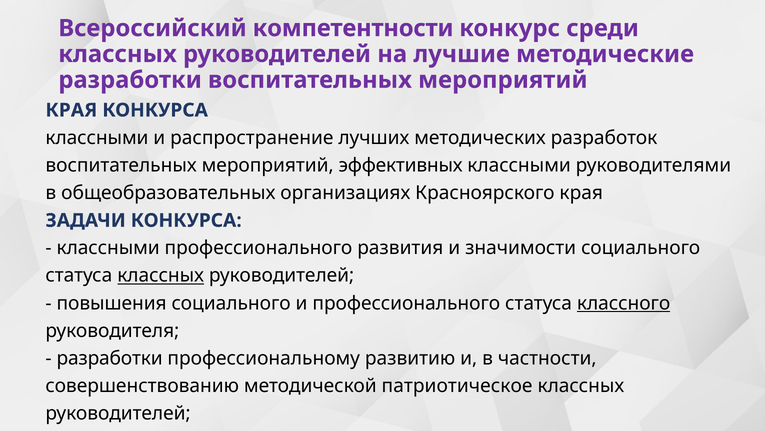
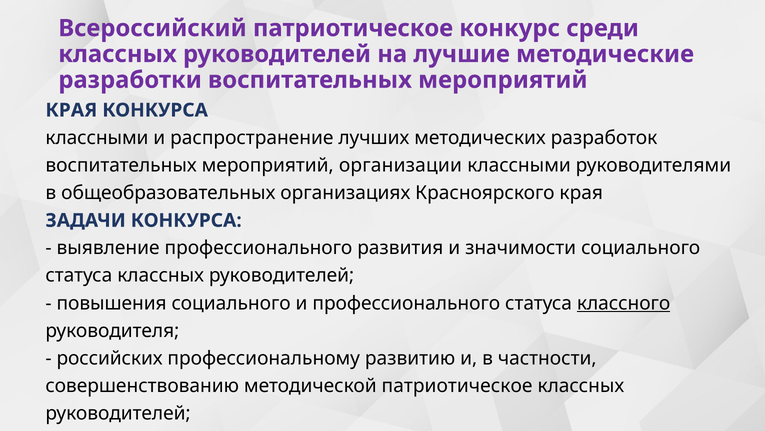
Всероссийский компетентности: компетентности -> патриотическое (353, 28)
эффективных: эффективных -> организации (400, 165)
классными: классными -> выявление (108, 248)
классных underline: present -> none (161, 275)
разработки: разработки -> российских (110, 358)
